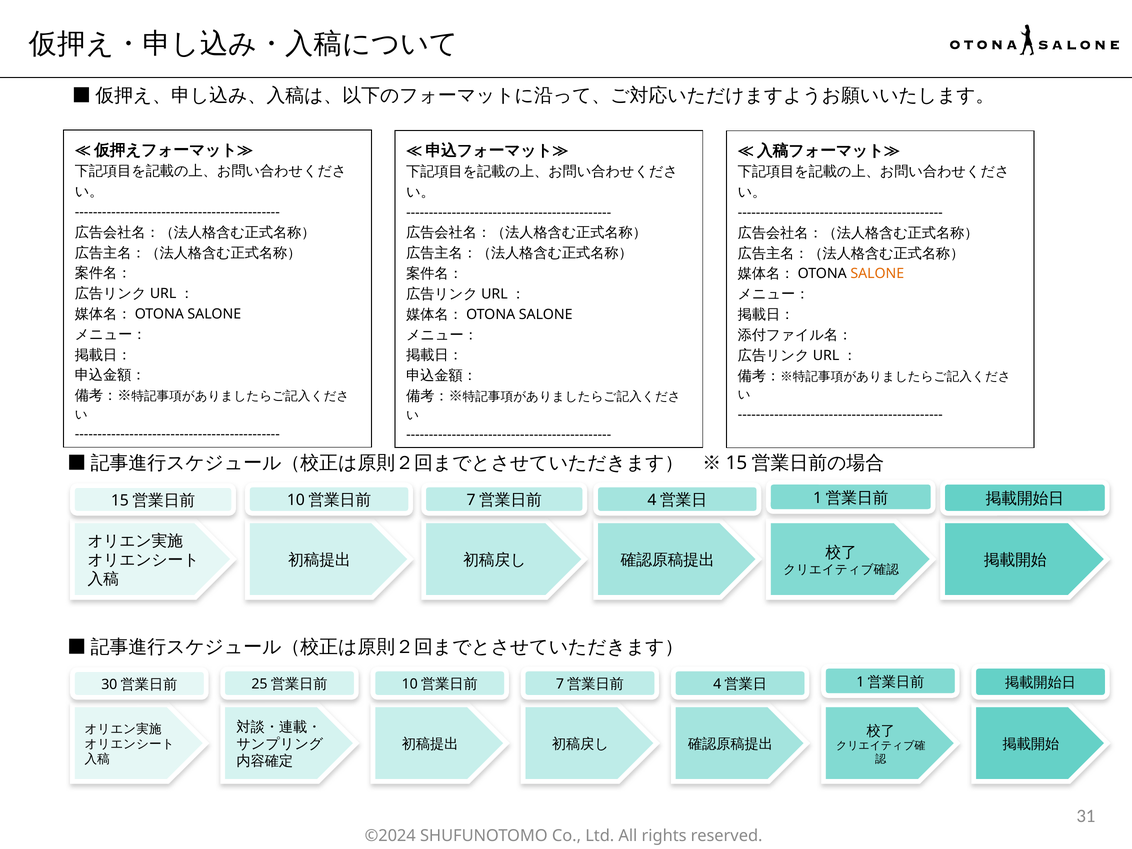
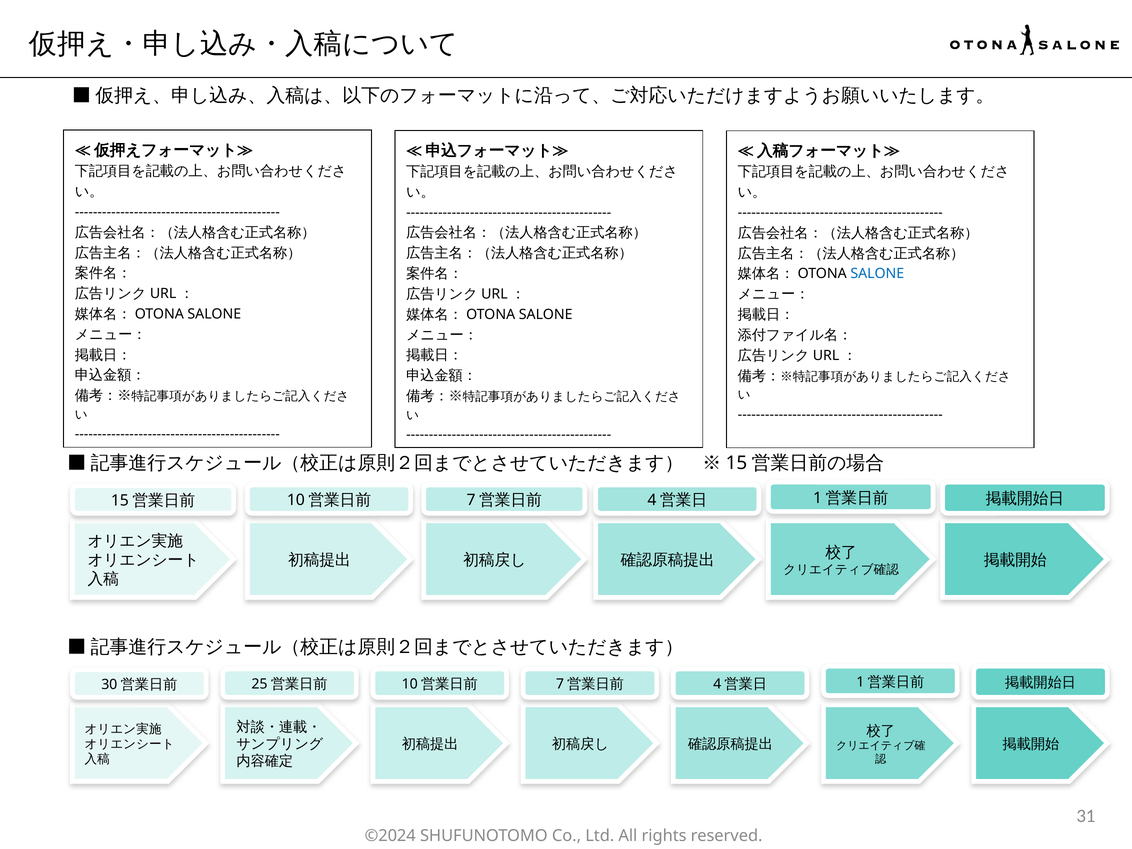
SALONE colour: orange -> blue (877, 274)
